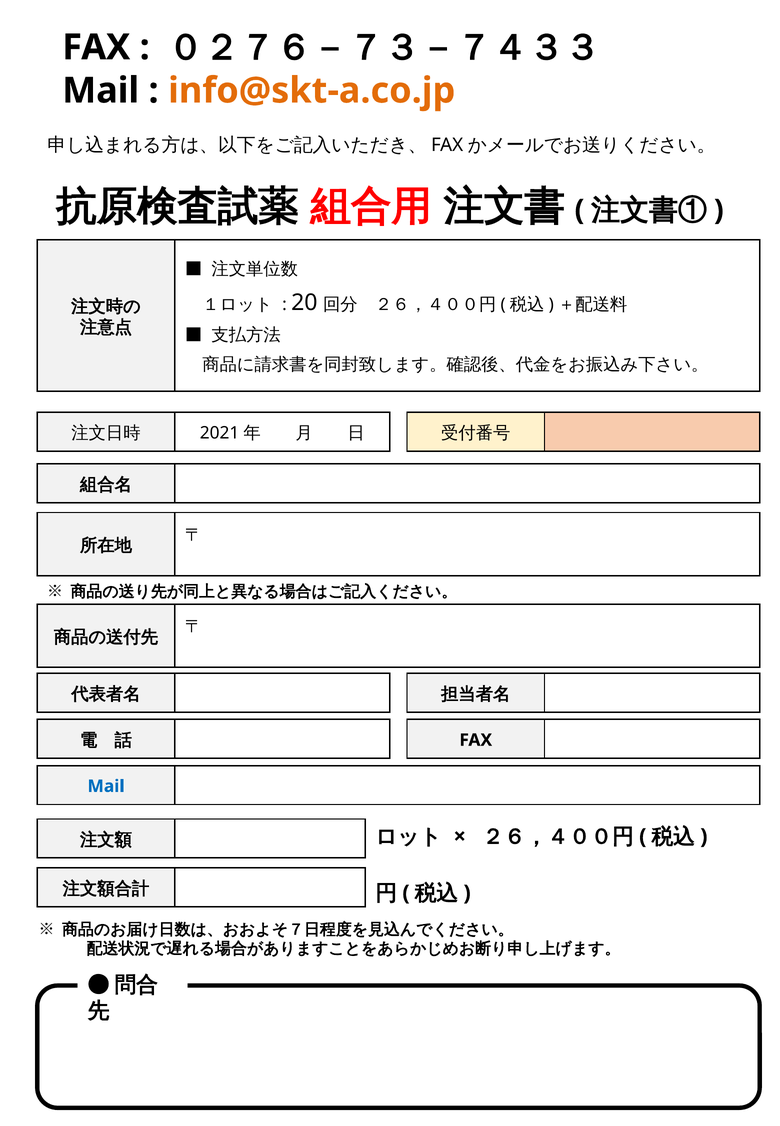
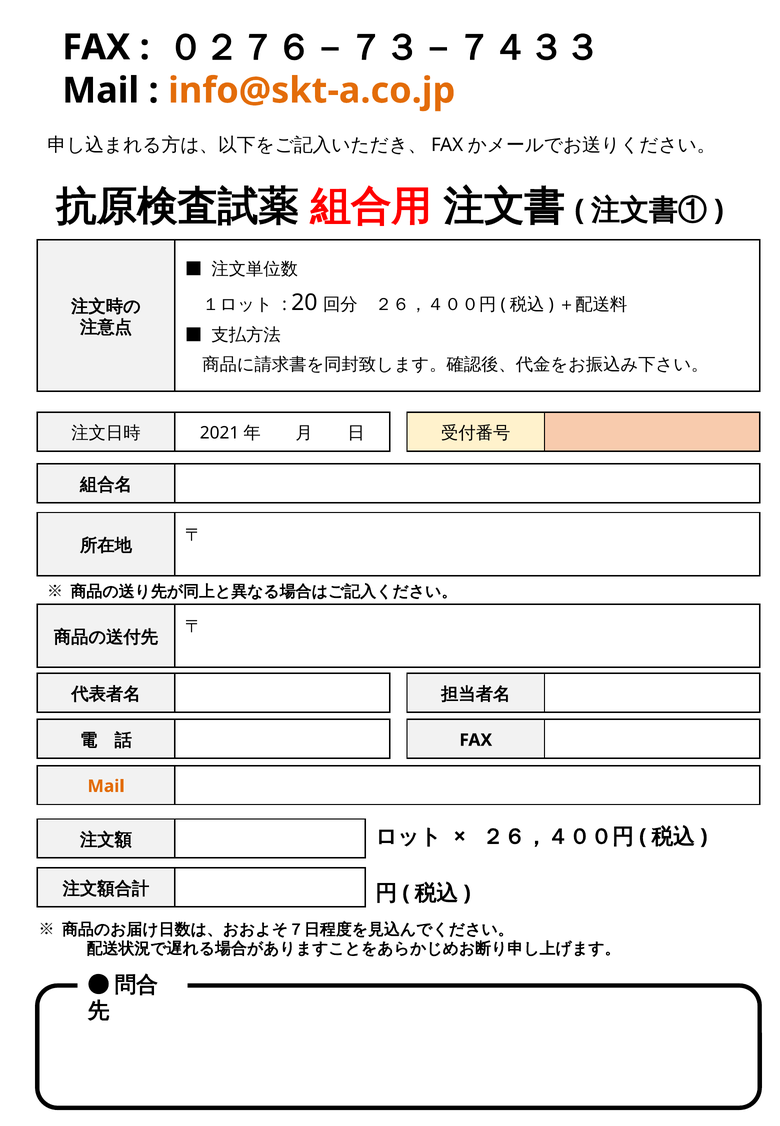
Mail colour: blue -> orange (106, 787)
